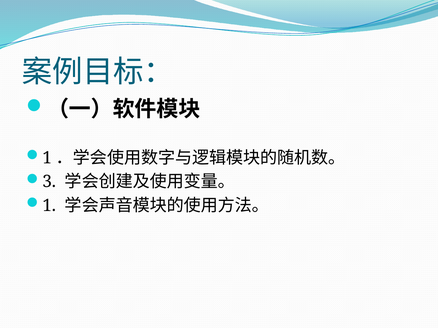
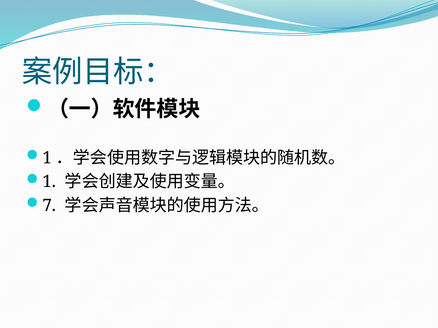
3: 3 -> 1 (49, 182)
1: 1 -> 7 (49, 206)
